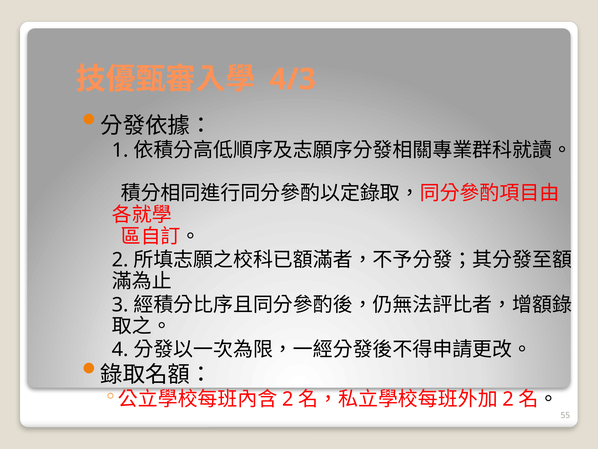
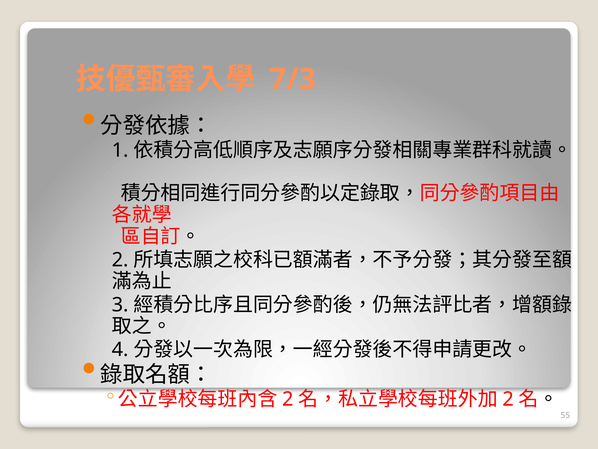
4/3: 4/3 -> 7/3 (293, 79)
